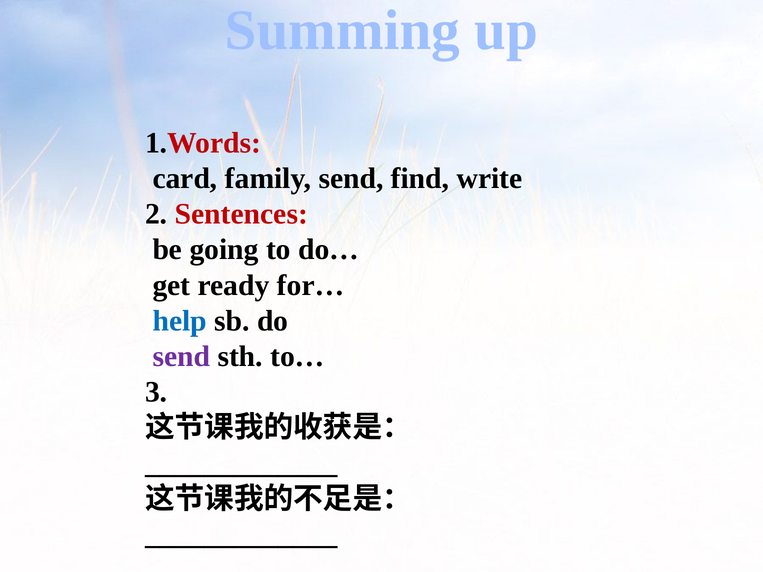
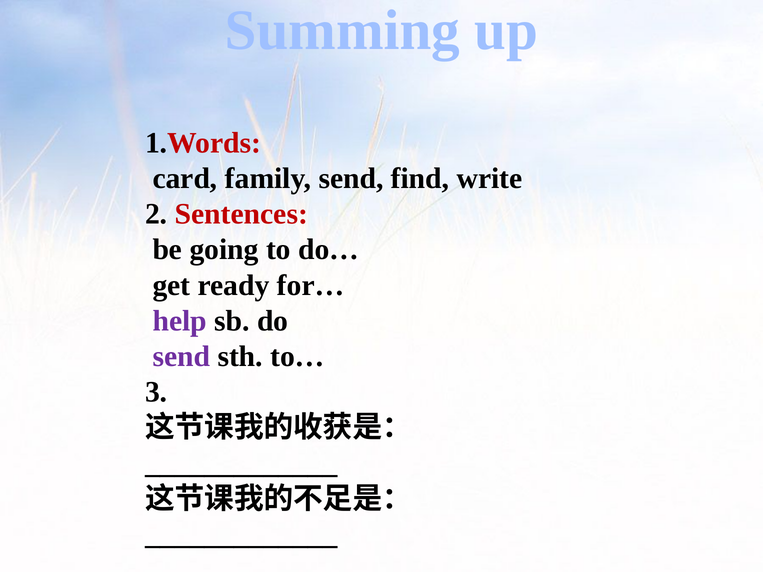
help colour: blue -> purple (180, 321)
